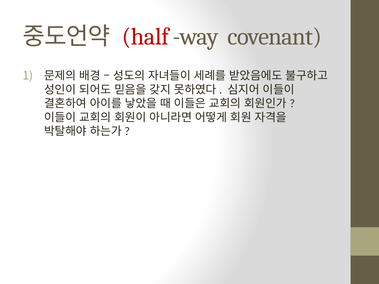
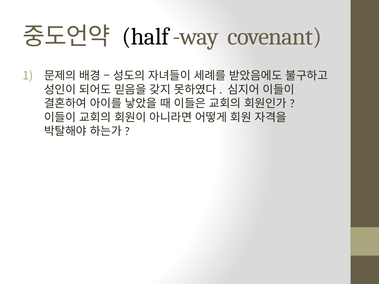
half colour: red -> black (145, 37)
